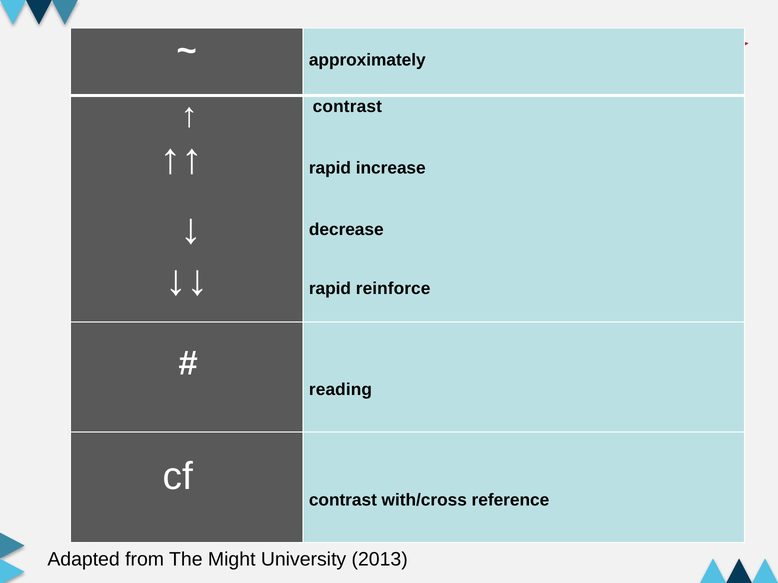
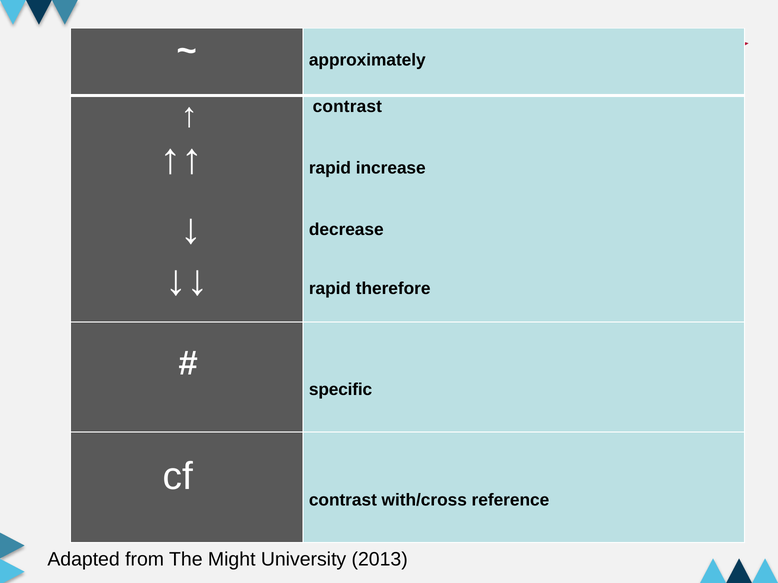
reinforce: reinforce -> therefore (393, 289)
reading: reading -> specific (341, 390)
